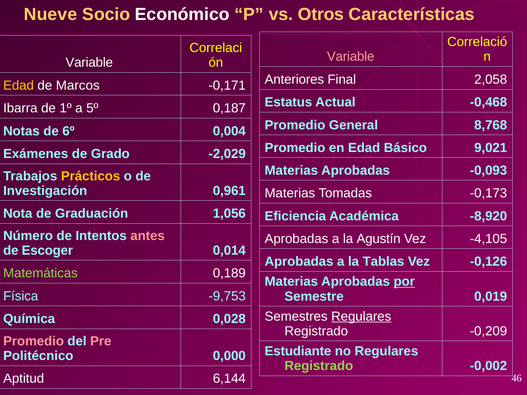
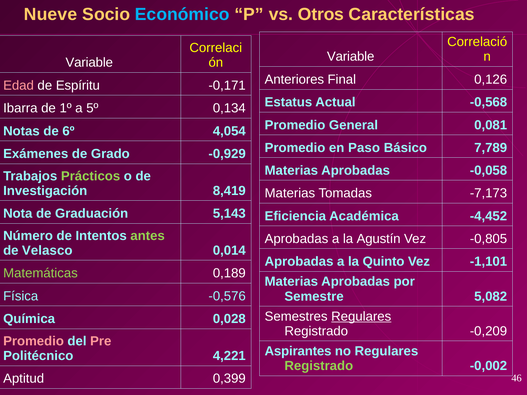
Económico colour: white -> light blue (182, 14)
Variable colour: pink -> white (351, 57)
2,058: 2,058 -> 0,126 (491, 80)
Edad colour: yellow -> pink (19, 85)
Marcos: Marcos -> Espíritu (78, 85)
-0,468: -0,468 -> -0,568 (488, 102)
0,187: 0,187 -> 0,134 (229, 108)
8,768: 8,768 -> 0,081 (491, 125)
0,004: 0,004 -> 4,054 (229, 131)
en Edad: Edad -> Paso (364, 148)
9,021: 9,021 -> 7,789 (491, 148)
-2,029: -2,029 -> -0,929 (227, 154)
-0,093: -0,093 -> -0,058 (488, 171)
Prácticos colour: yellow -> light green (91, 176)
0,961: 0,961 -> 8,419 (229, 191)
-0,173: -0,173 -> -7,173 (488, 193)
1,056: 1,056 -> 5,143 (229, 214)
-8,920: -8,920 -> -4,452 (488, 216)
antes colour: pink -> light green (148, 236)
-4,105: -4,105 -> -0,805 (488, 239)
Escoger: Escoger -> Velasco (47, 251)
Tablas: Tablas -> Quinto (384, 262)
-0,126: -0,126 -> -1,101 (488, 262)
por underline: present -> none (404, 282)
-9,753: -9,753 -> -0,576 (227, 296)
0,019: 0,019 -> 5,082 (491, 297)
Estudiante: Estudiante -> Aspirantes (298, 351)
0,000: 0,000 -> 4,221 (229, 356)
6,144: 6,144 -> 0,399 (229, 379)
